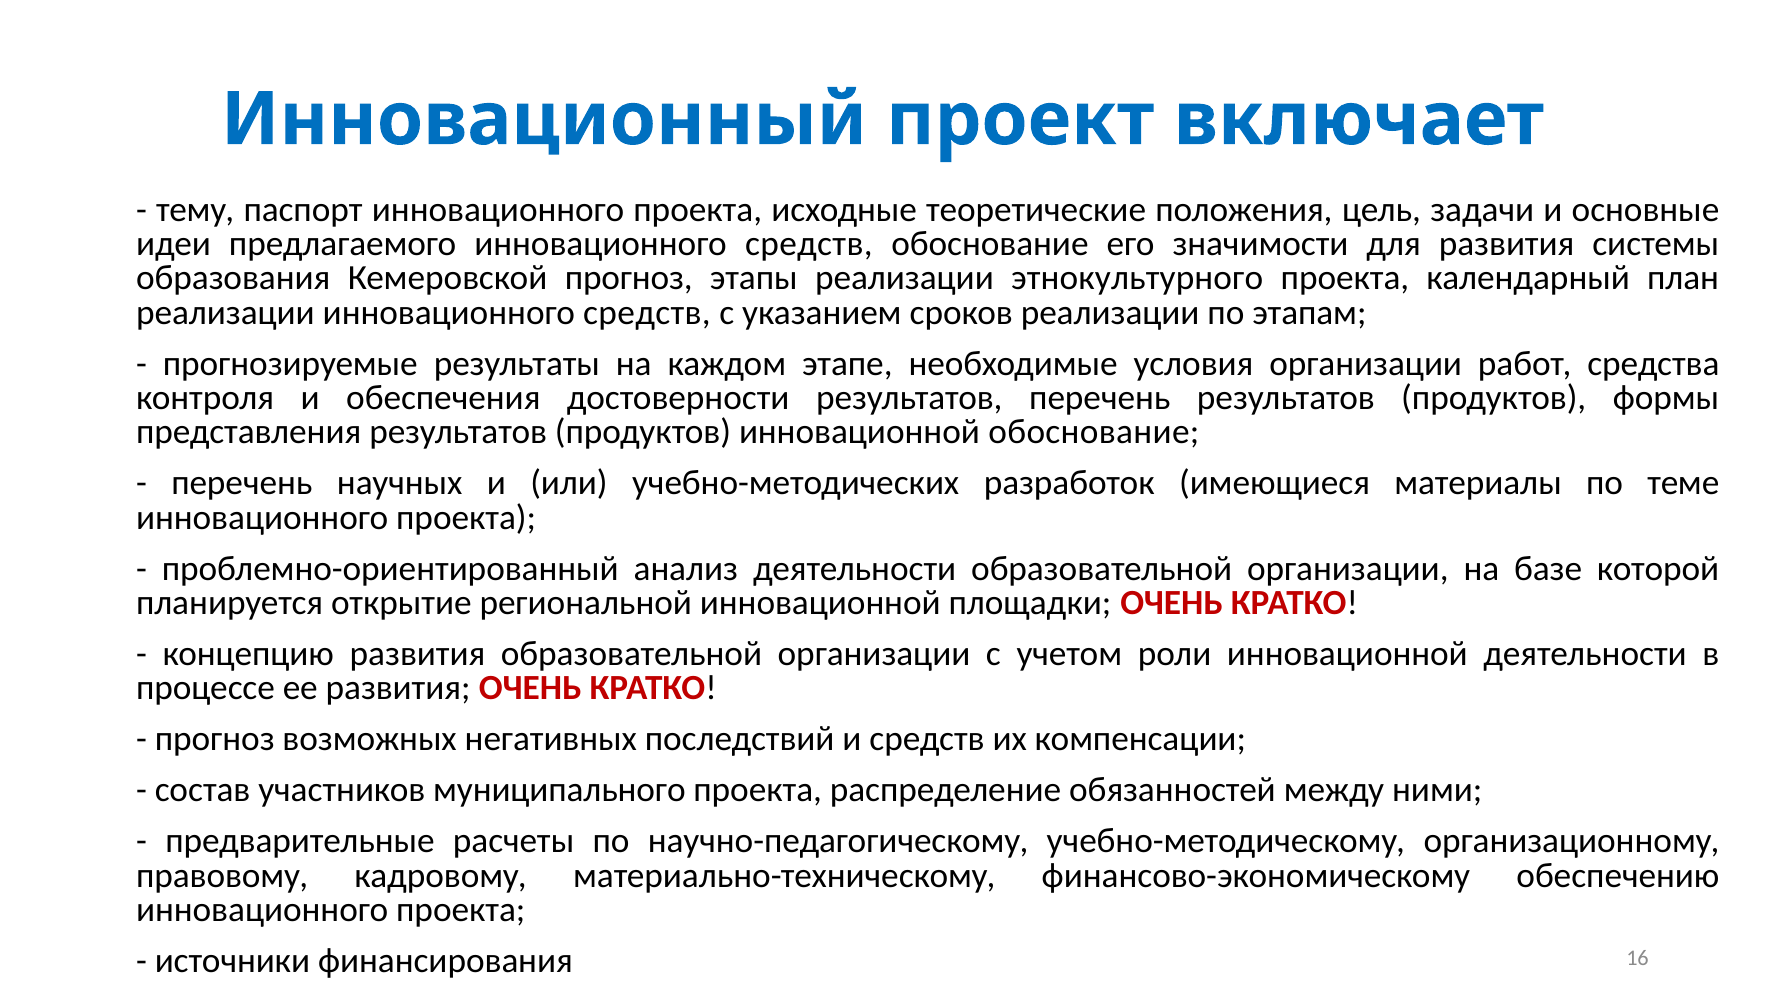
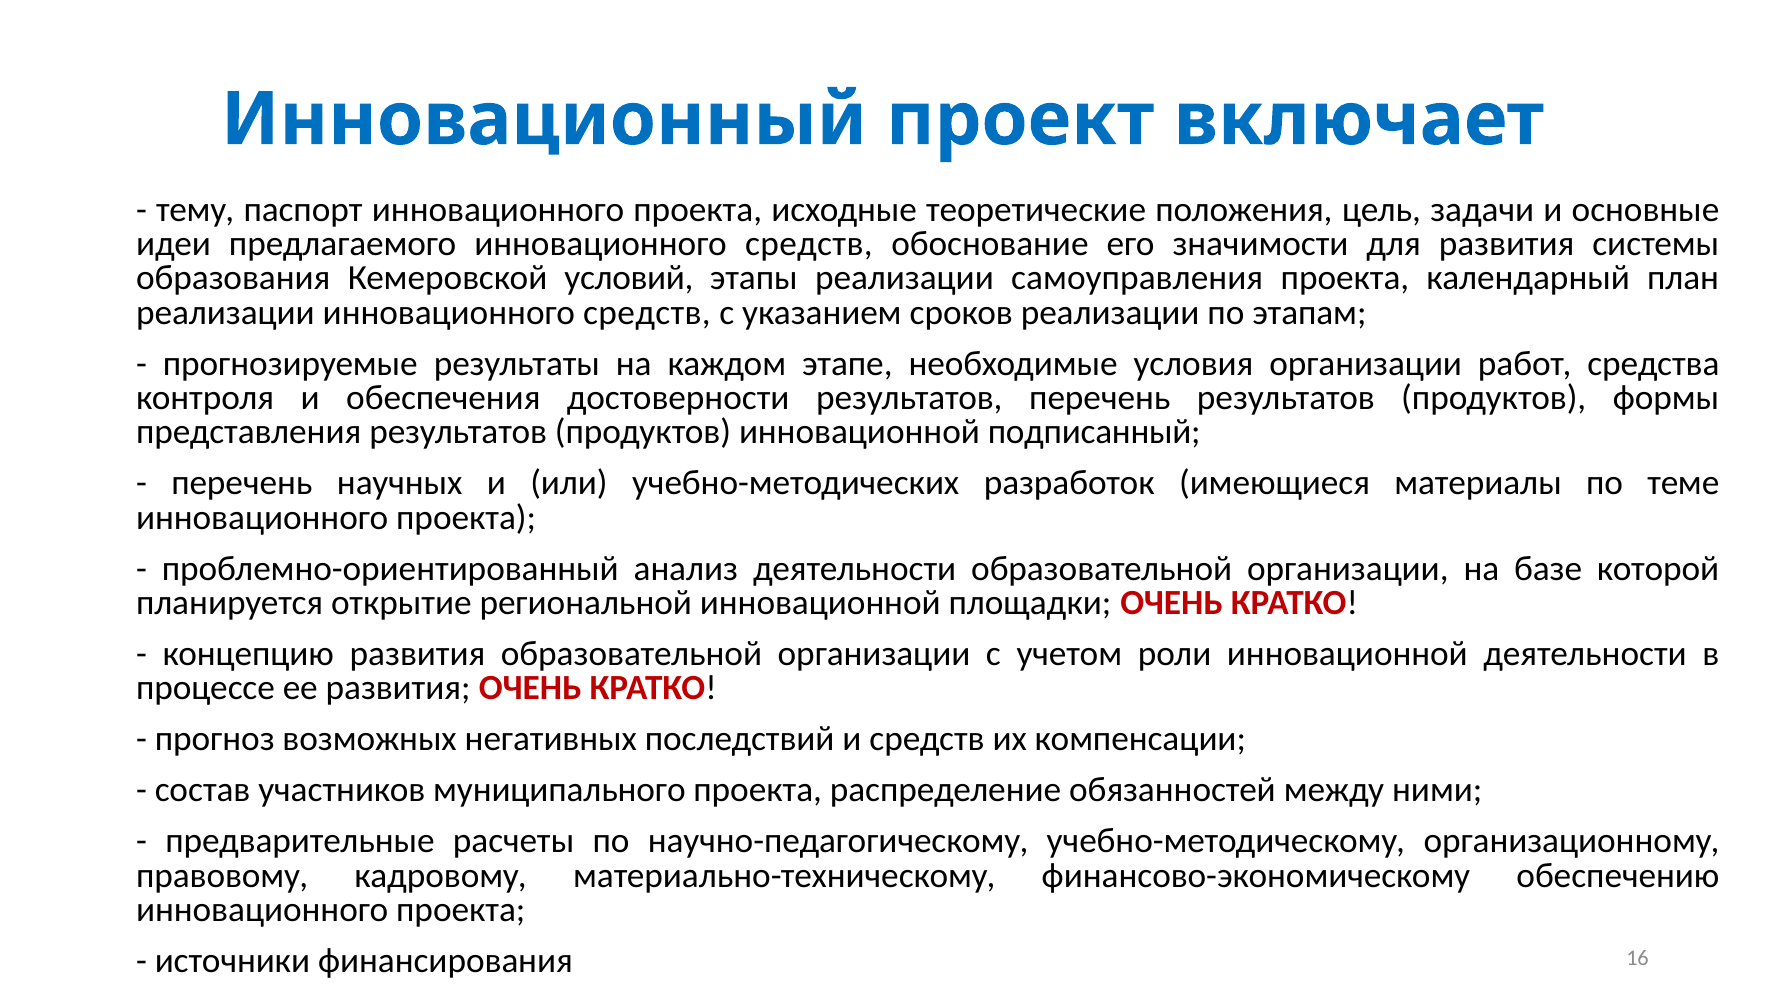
Кемеровской прогноз: прогноз -> условий (629, 278)
этнокультурного: этнокультурного -> самоуправления (1137, 278)
инновационной обоснование: обоснование -> подписанный (1094, 432)
